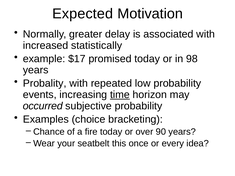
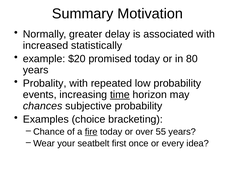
Expected: Expected -> Summary (83, 14)
$17: $17 -> $20 (77, 59)
98: 98 -> 80 (192, 59)
occurred: occurred -> chances (43, 106)
fire underline: none -> present (91, 132)
90: 90 -> 55 (161, 132)
this: this -> first (119, 144)
